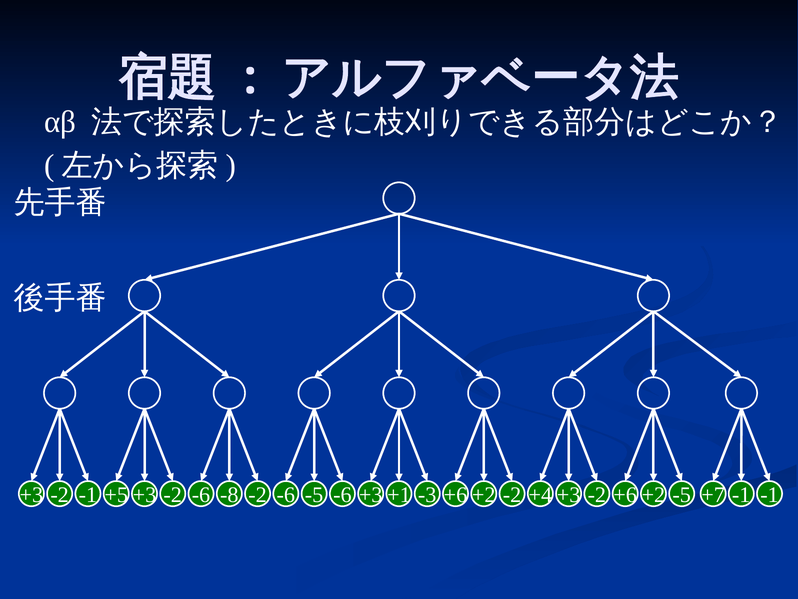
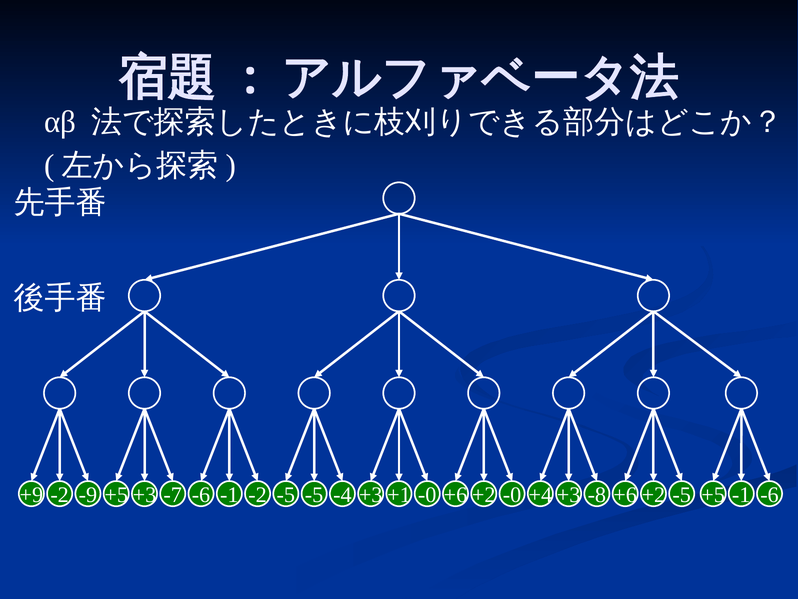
+3: +3 -> +9 (31, 495)
-2 -1: -1 -> -9 (88, 495)
-2: -2 -> -7 (173, 495)
-6 -8: -8 -> -1 (229, 495)
-6: -6 -> -5 (286, 495)
-5 -6: -6 -> -4 (342, 495)
-3: -3 -> -0 (427, 495)
-2: -2 -> -0 (512, 495)
-2: -2 -> -8 (597, 495)
+7: +7 -> +5 (713, 495)
-1 -1: -1 -> -6 (769, 495)
